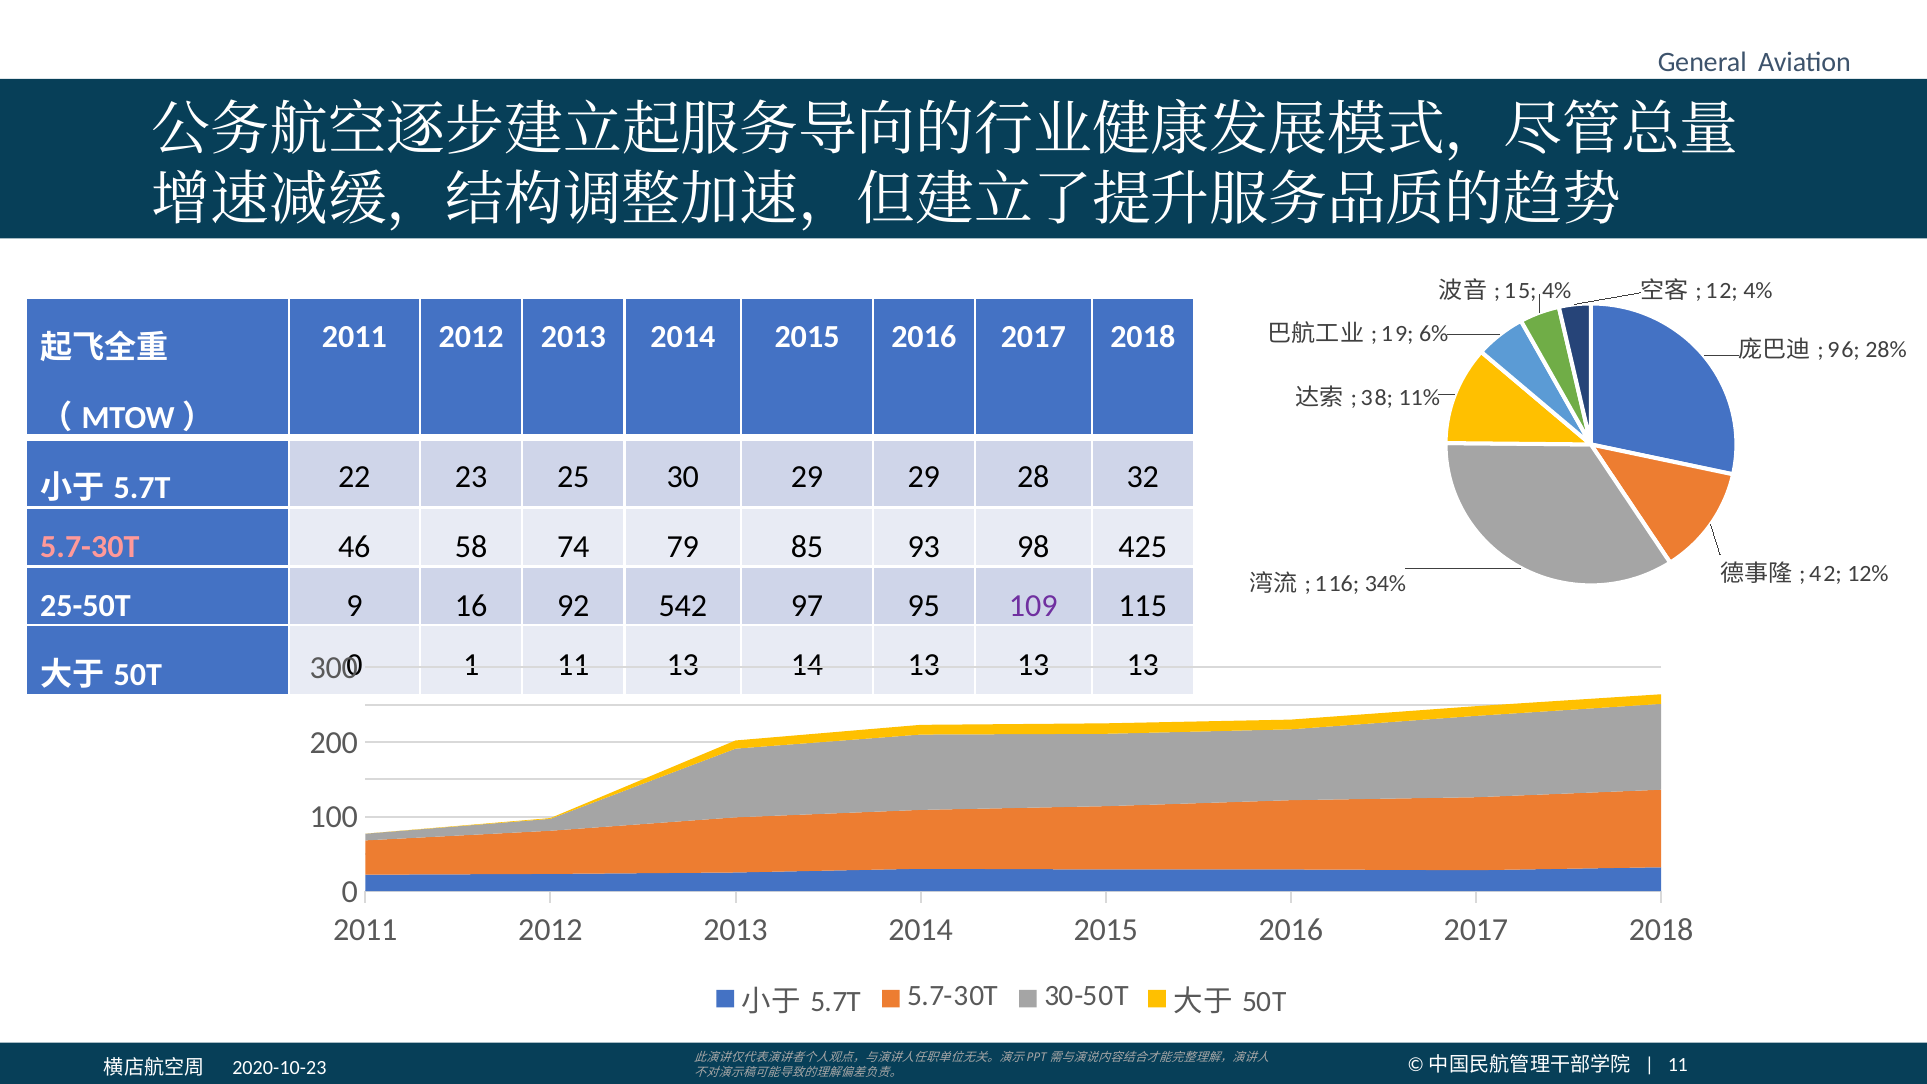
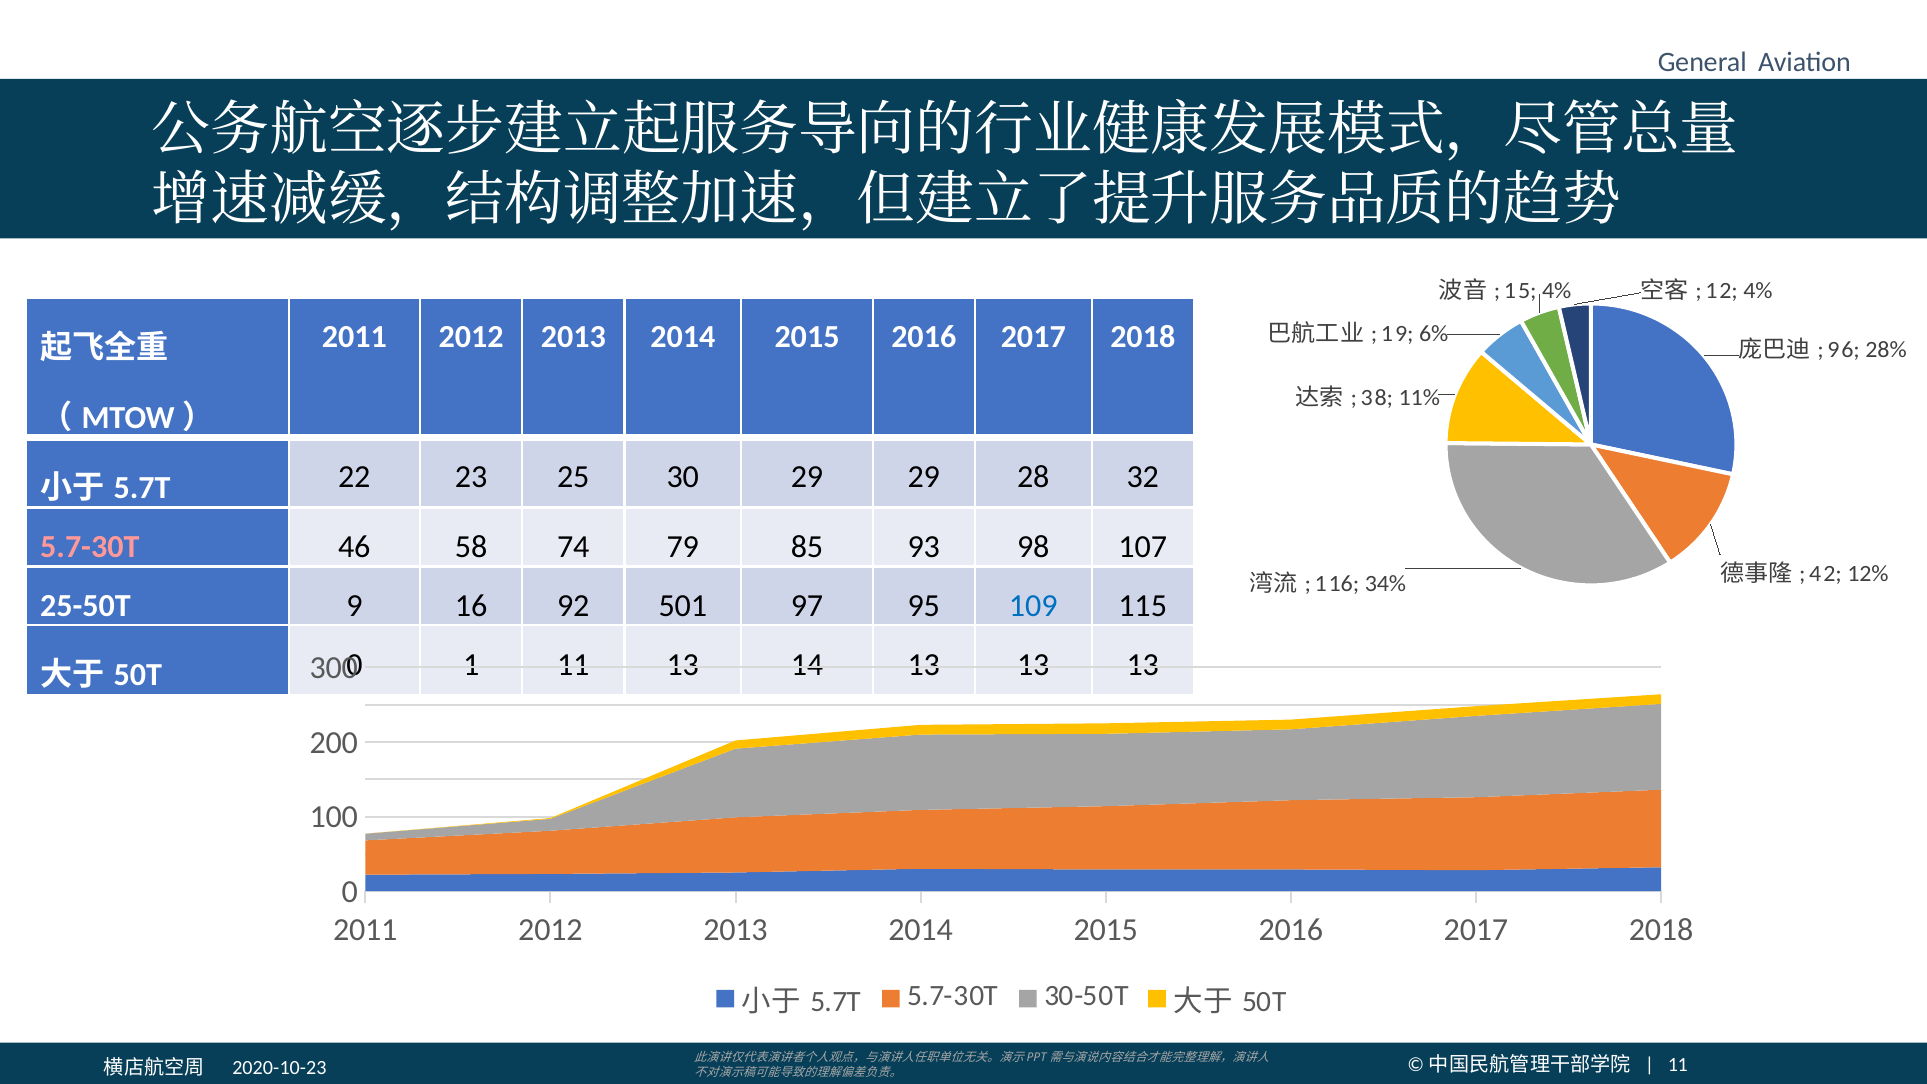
425: 425 -> 107 (1143, 547)
542: 542 -> 501 (683, 606)
109 colour: purple -> blue (1033, 606)
